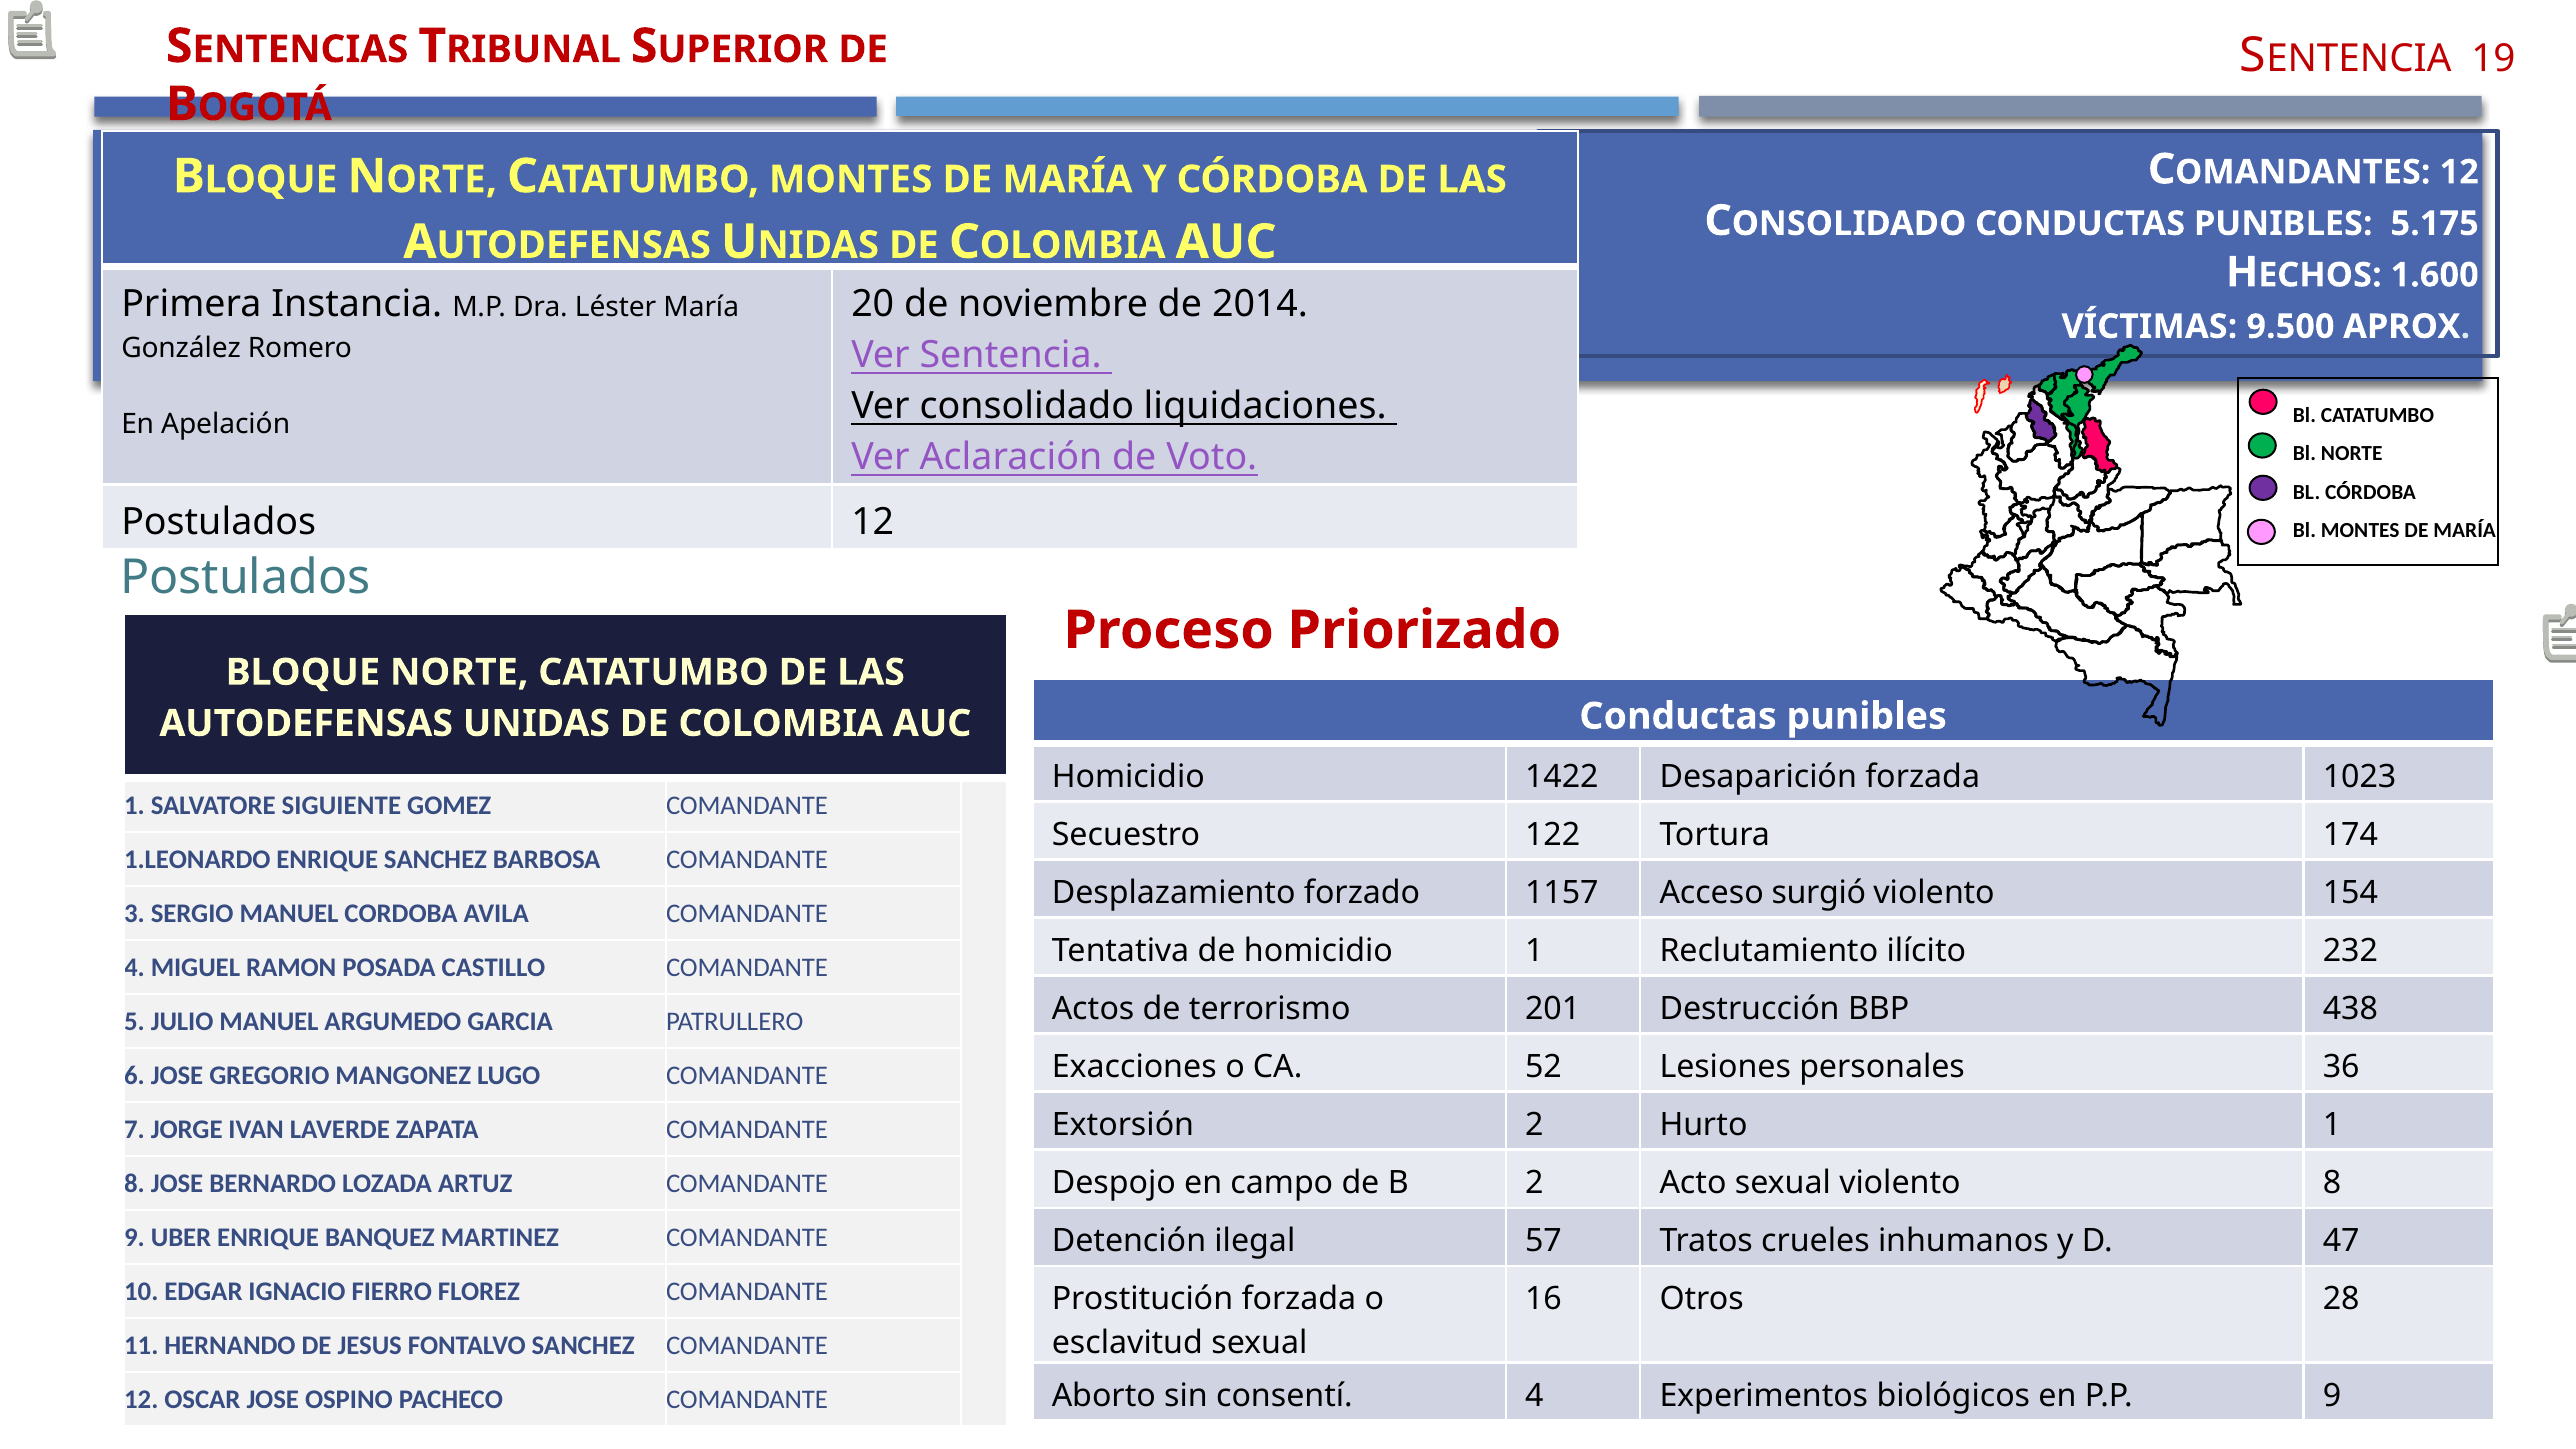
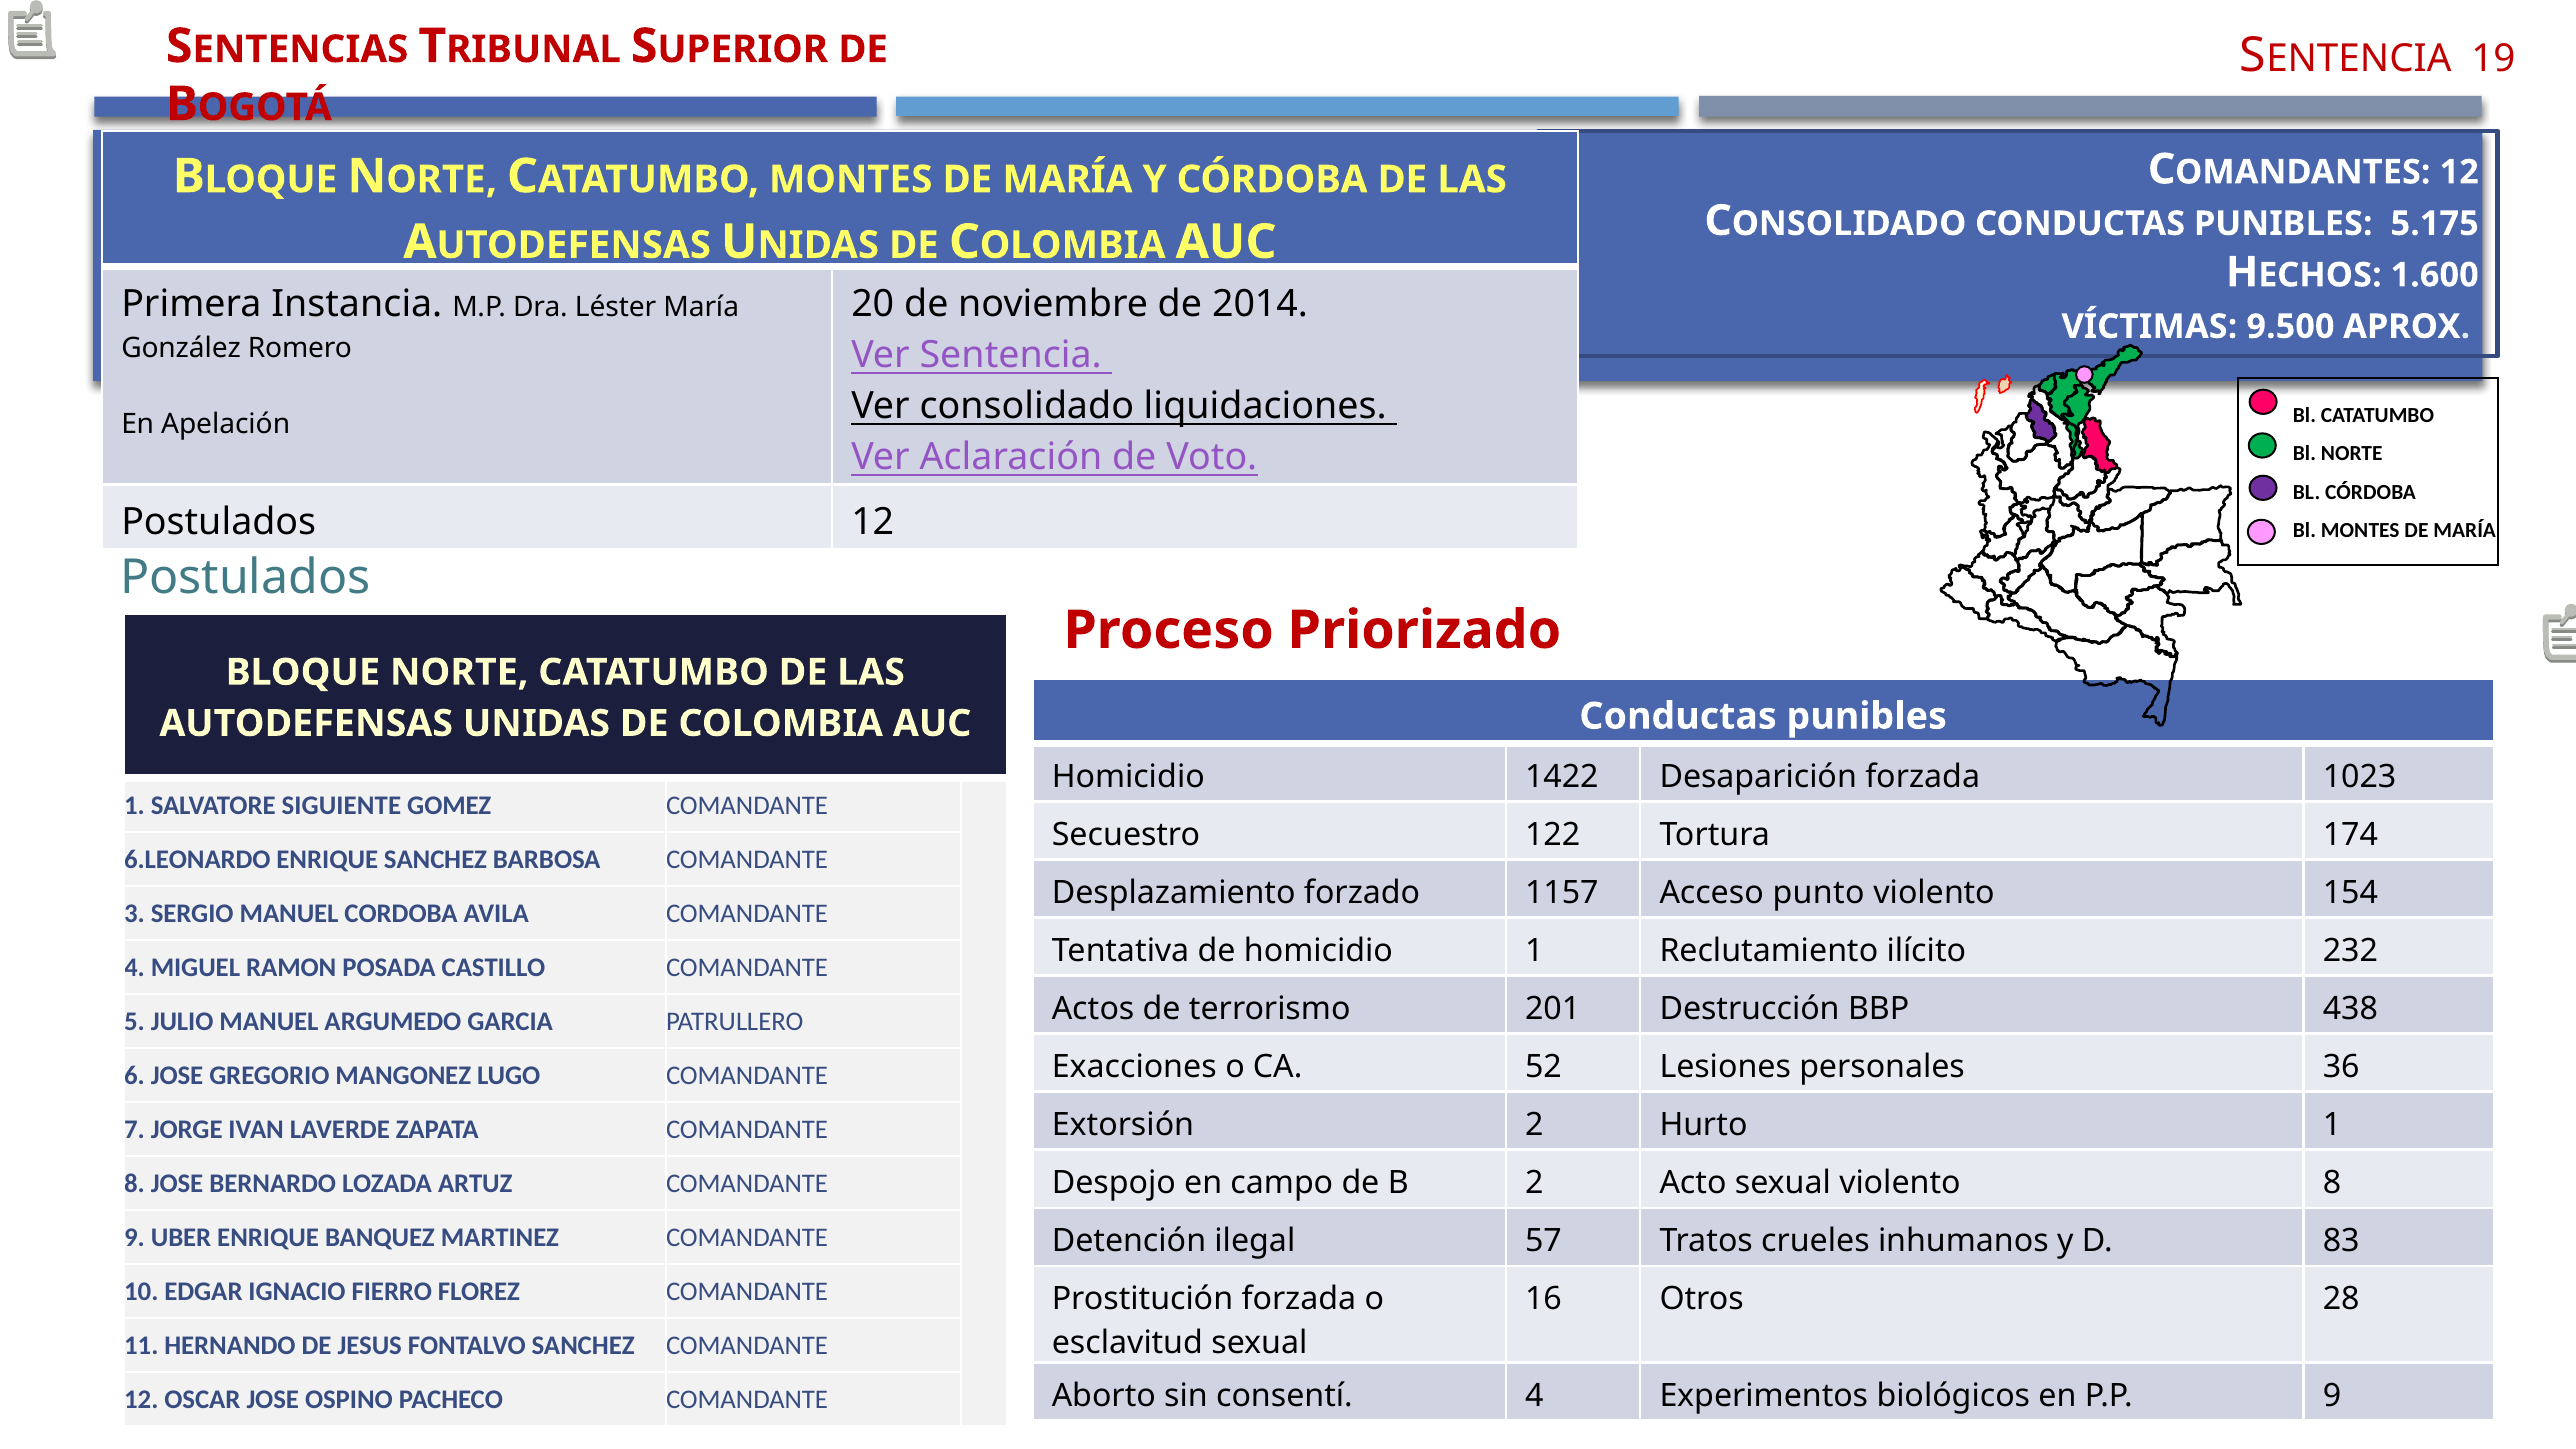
1.LEONARDO: 1.LEONARDO -> 6.LEONARDO (197, 859)
surgió: surgió -> punto (1819, 893)
47: 47 -> 83 (2341, 1241)
